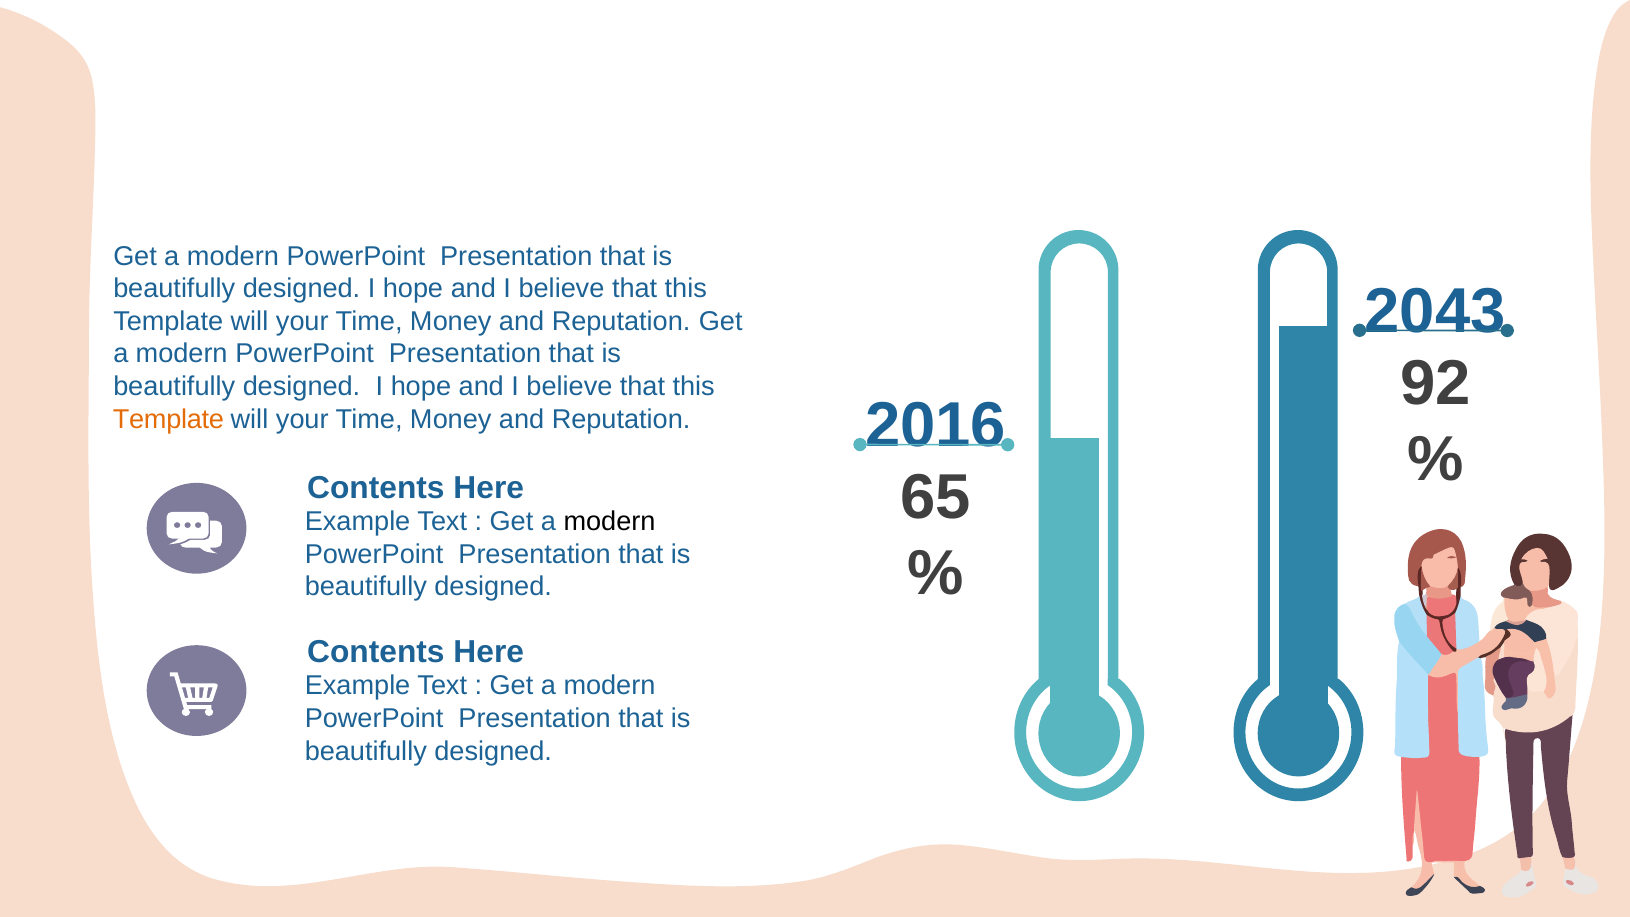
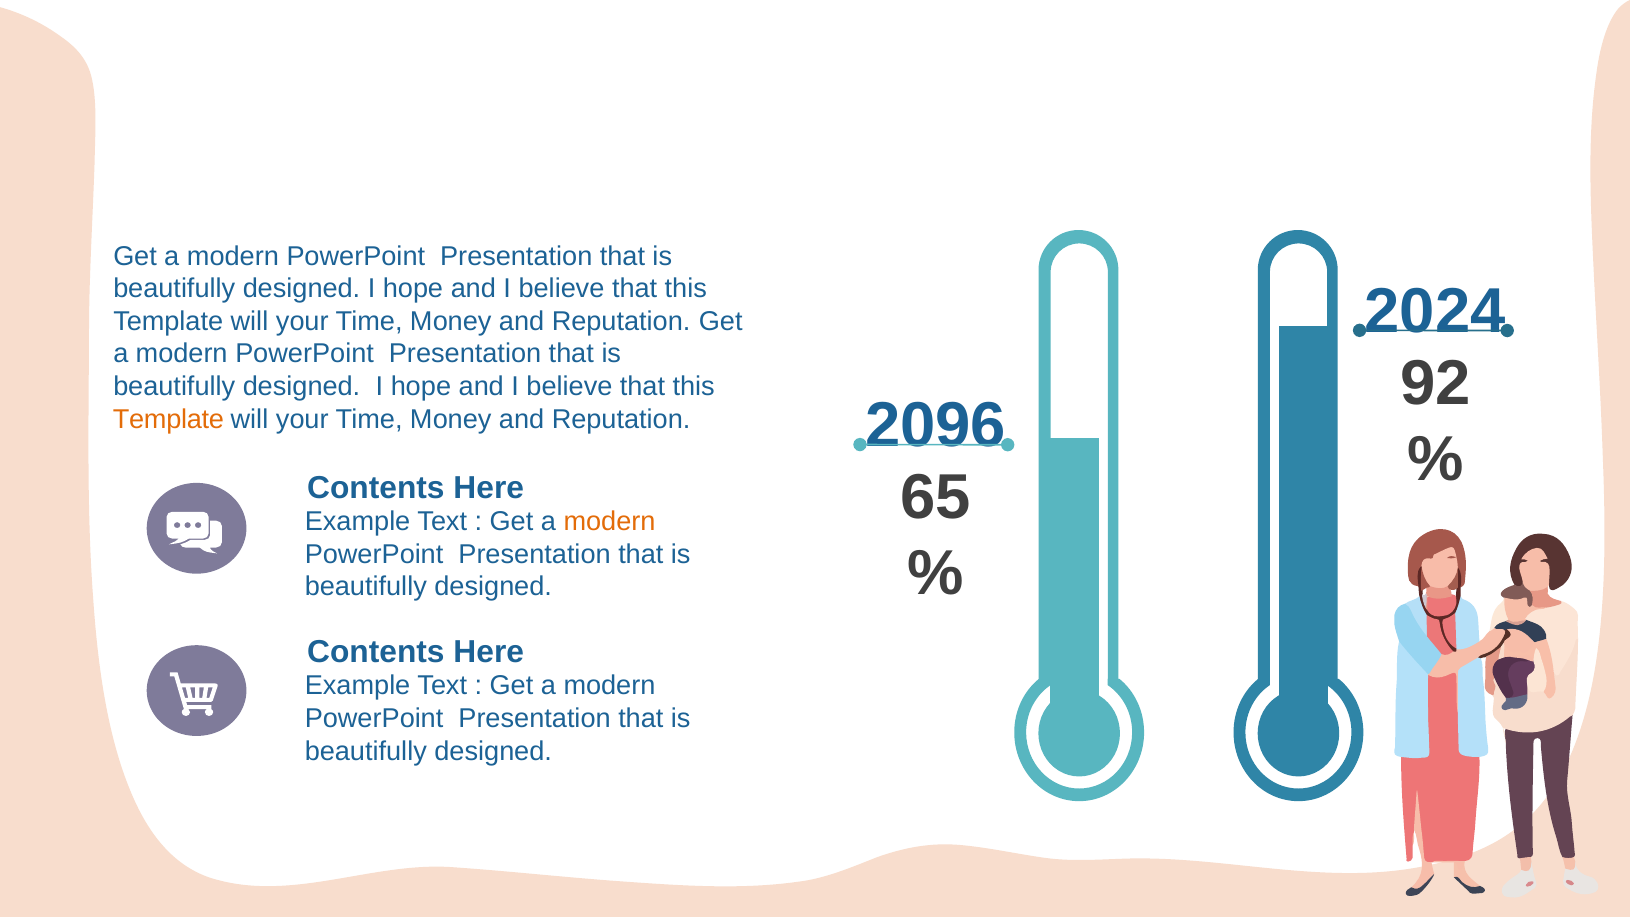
2043: 2043 -> 2024 (1435, 312)
2016: 2016 -> 2096 (936, 426)
modern colour: black -> orange (610, 522)
